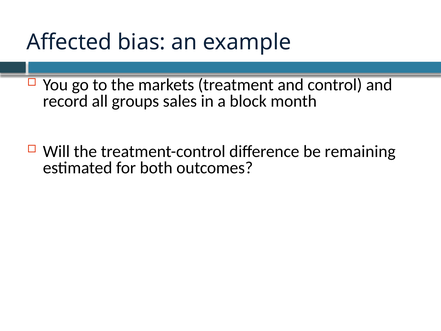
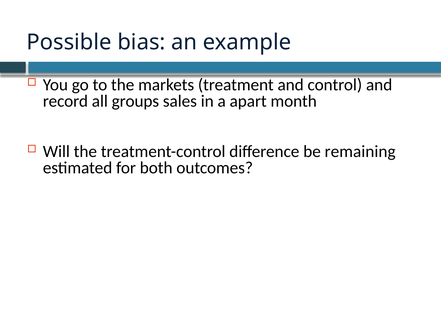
Affected: Affected -> Possible (69, 42)
block: block -> apart (248, 101)
